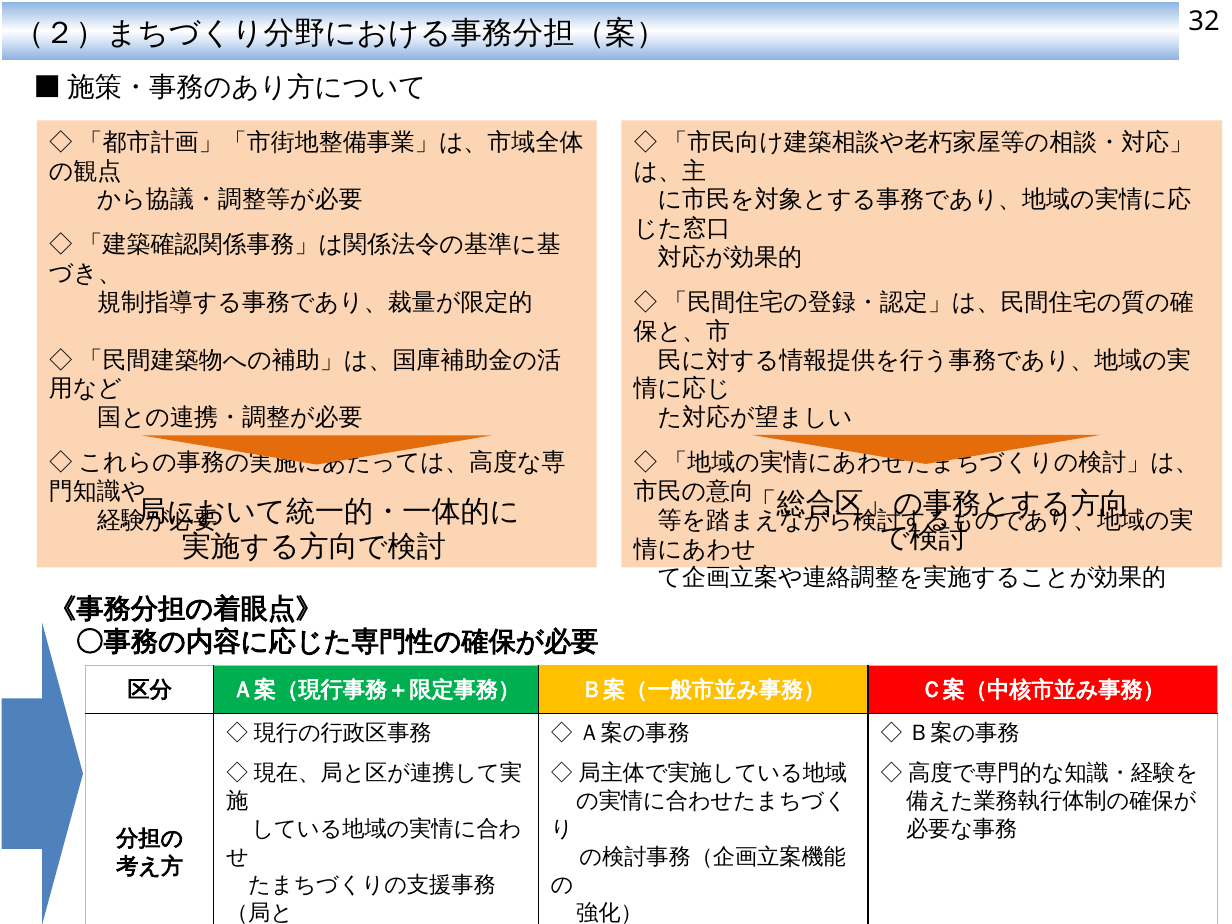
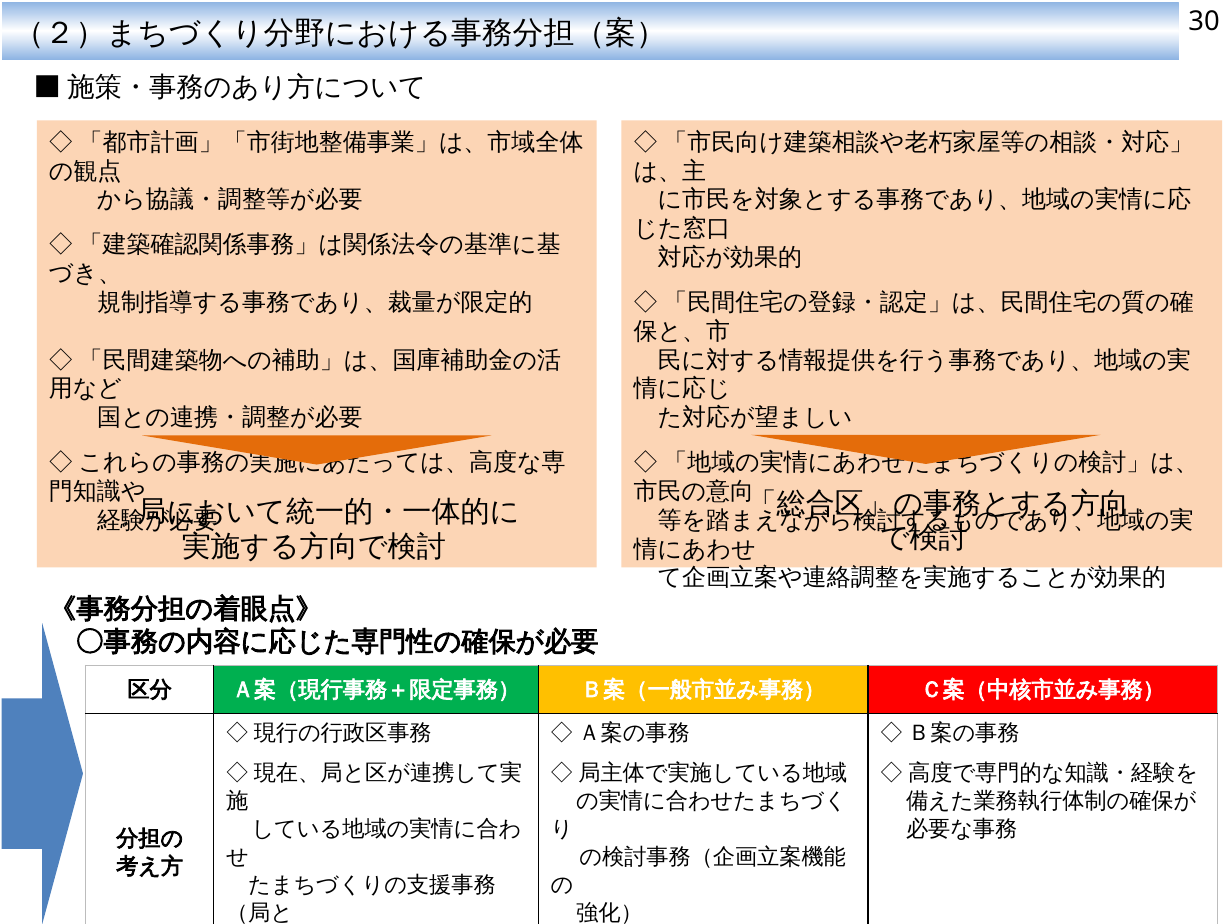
32: 32 -> 30 (1204, 22)
